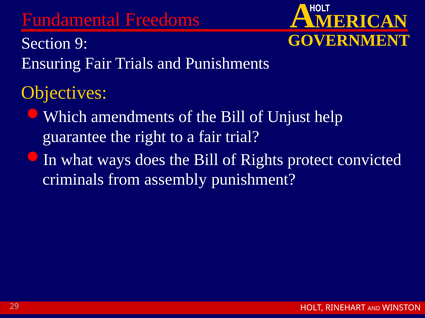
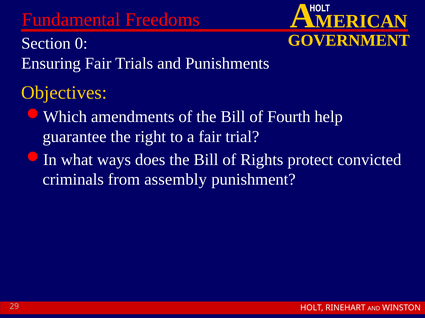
9: 9 -> 0 (81, 44)
Unjust: Unjust -> Fourth (289, 117)
